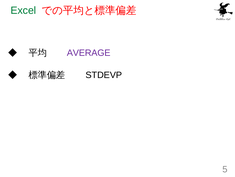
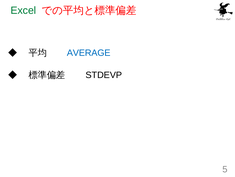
AVERAGE colour: purple -> blue (89, 53)
